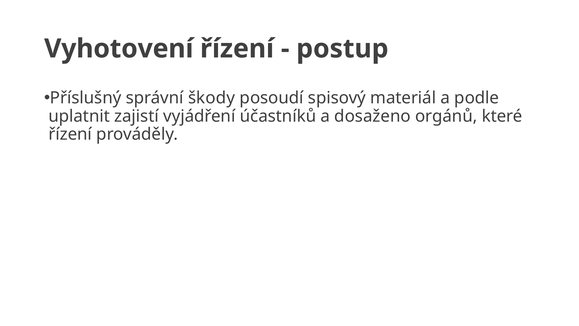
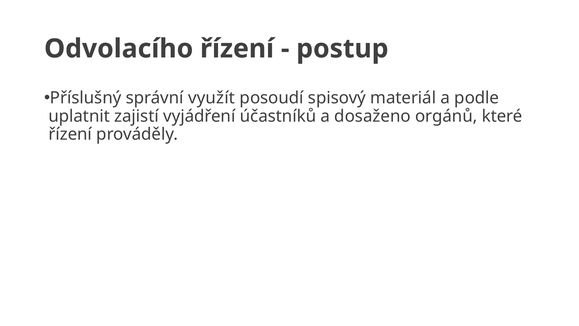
Vyhotovení: Vyhotovení -> Odvolacího (119, 49)
škody: škody -> využít (212, 98)
